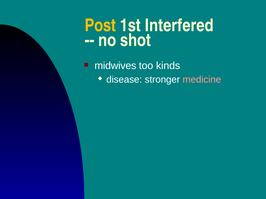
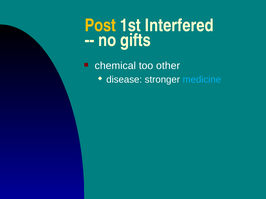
shot: shot -> gifts (136, 40)
midwives: midwives -> chemical (115, 66)
kinds: kinds -> other (168, 66)
medicine colour: pink -> light blue (202, 80)
